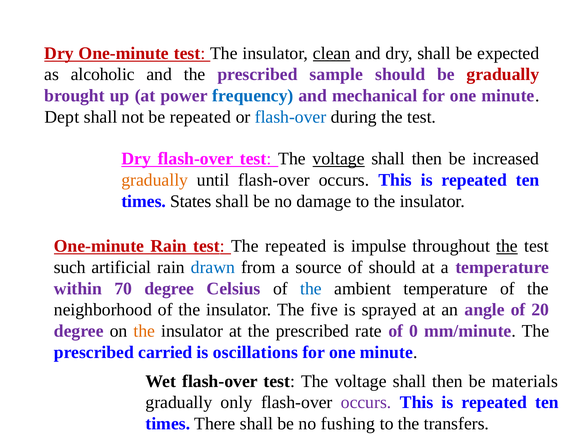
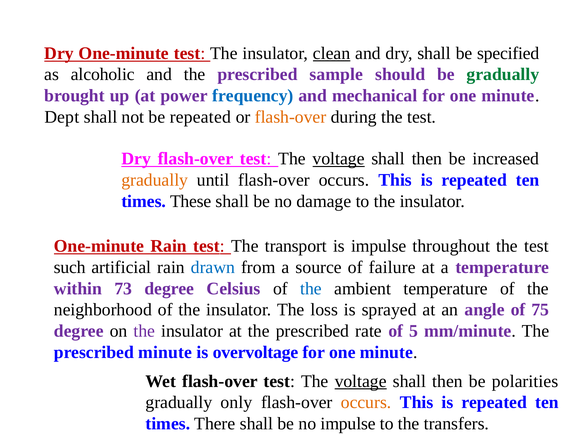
expected: expected -> specified (508, 53)
gradually colour: red -> green (503, 74)
flash-over colour: blue -> orange (291, 117)
States: States -> These (191, 201)
The repeated: repeated -> transport (296, 246)
the underline: present -> none (507, 246)
of should: should -> failure (392, 268)
70: 70 -> 73 (123, 289)
five: five -> loss (324, 310)
20: 20 -> 75 (540, 310)
the colour: orange -> purple (144, 331)
0: 0 -> 5 (414, 331)
prescribed carried: carried -> minute (165, 352)
oscillations: oscillations -> overvoltage (256, 352)
voltage underline: none -> present (361, 381)
materials: materials -> polarities (525, 381)
occurs colour: purple -> orange (366, 403)
no fushing: fushing -> impulse (348, 424)
